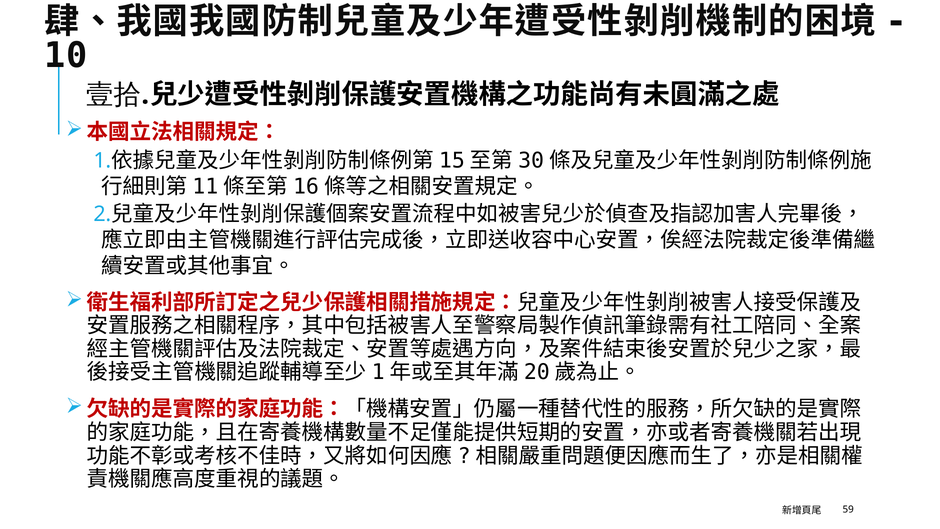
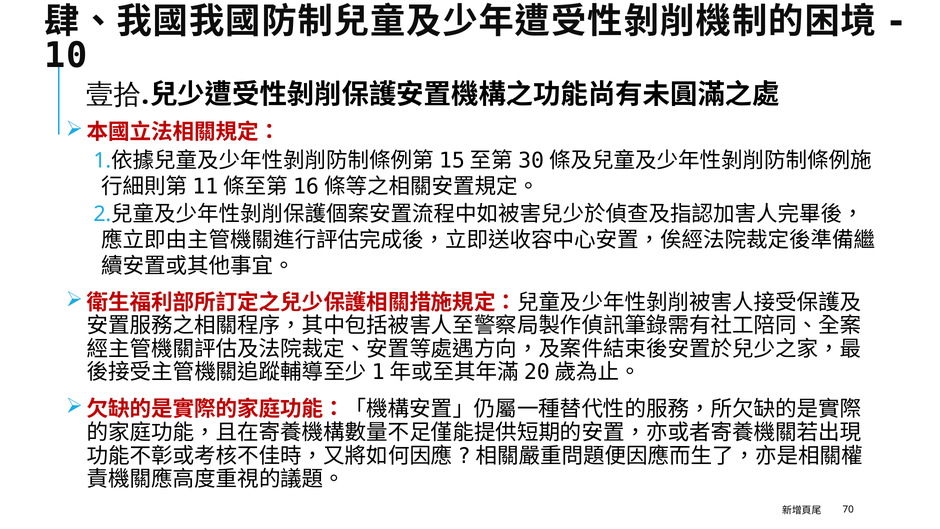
59: 59 -> 70 (848, 509)
